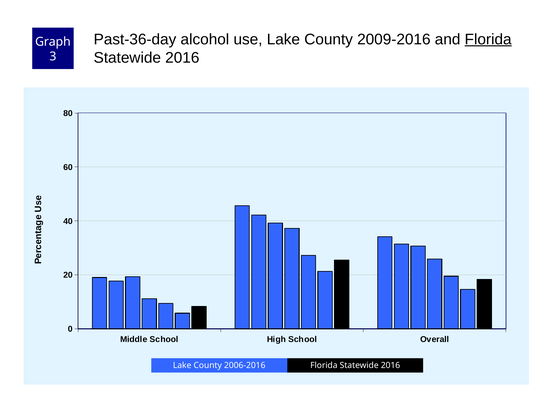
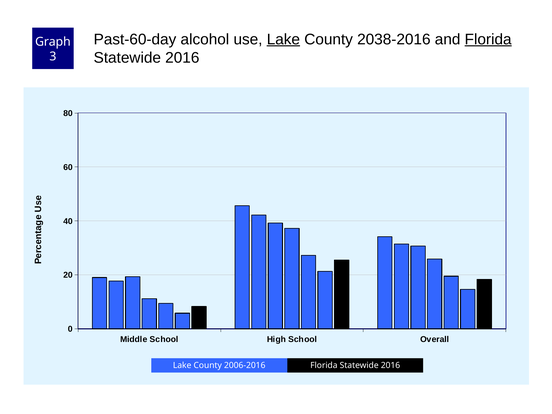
Past-36-day: Past-36-day -> Past-60-day (135, 39)
Lake underline: none -> present (283, 39)
2009-2016: 2009-2016 -> 2038-2016 (394, 39)
